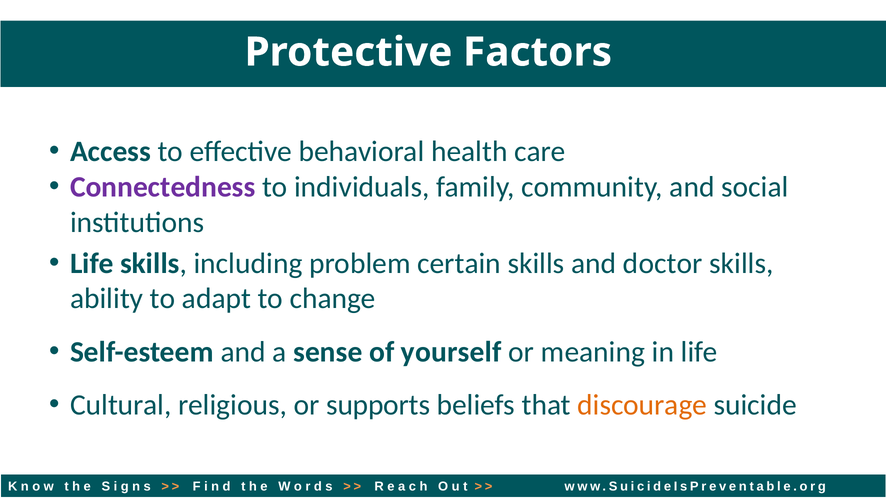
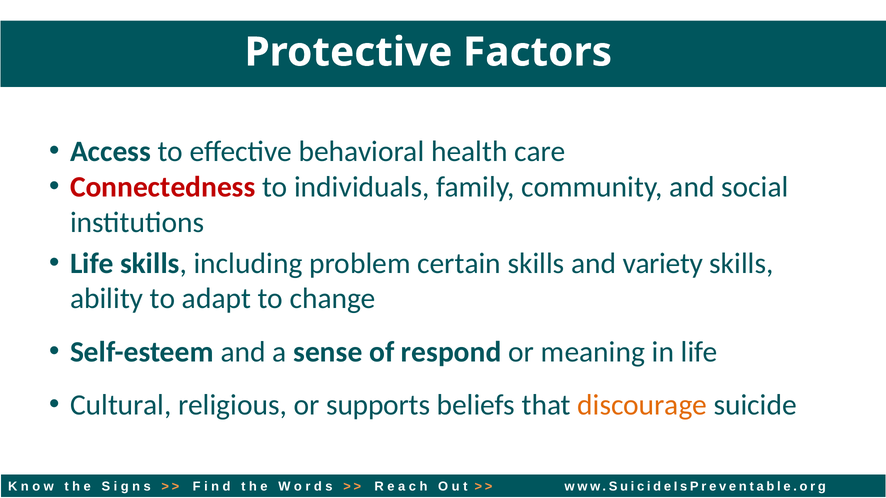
Connectedness colour: purple -> red (163, 187)
doctor: doctor -> variety (663, 264)
yourself: yourself -> respond (451, 352)
